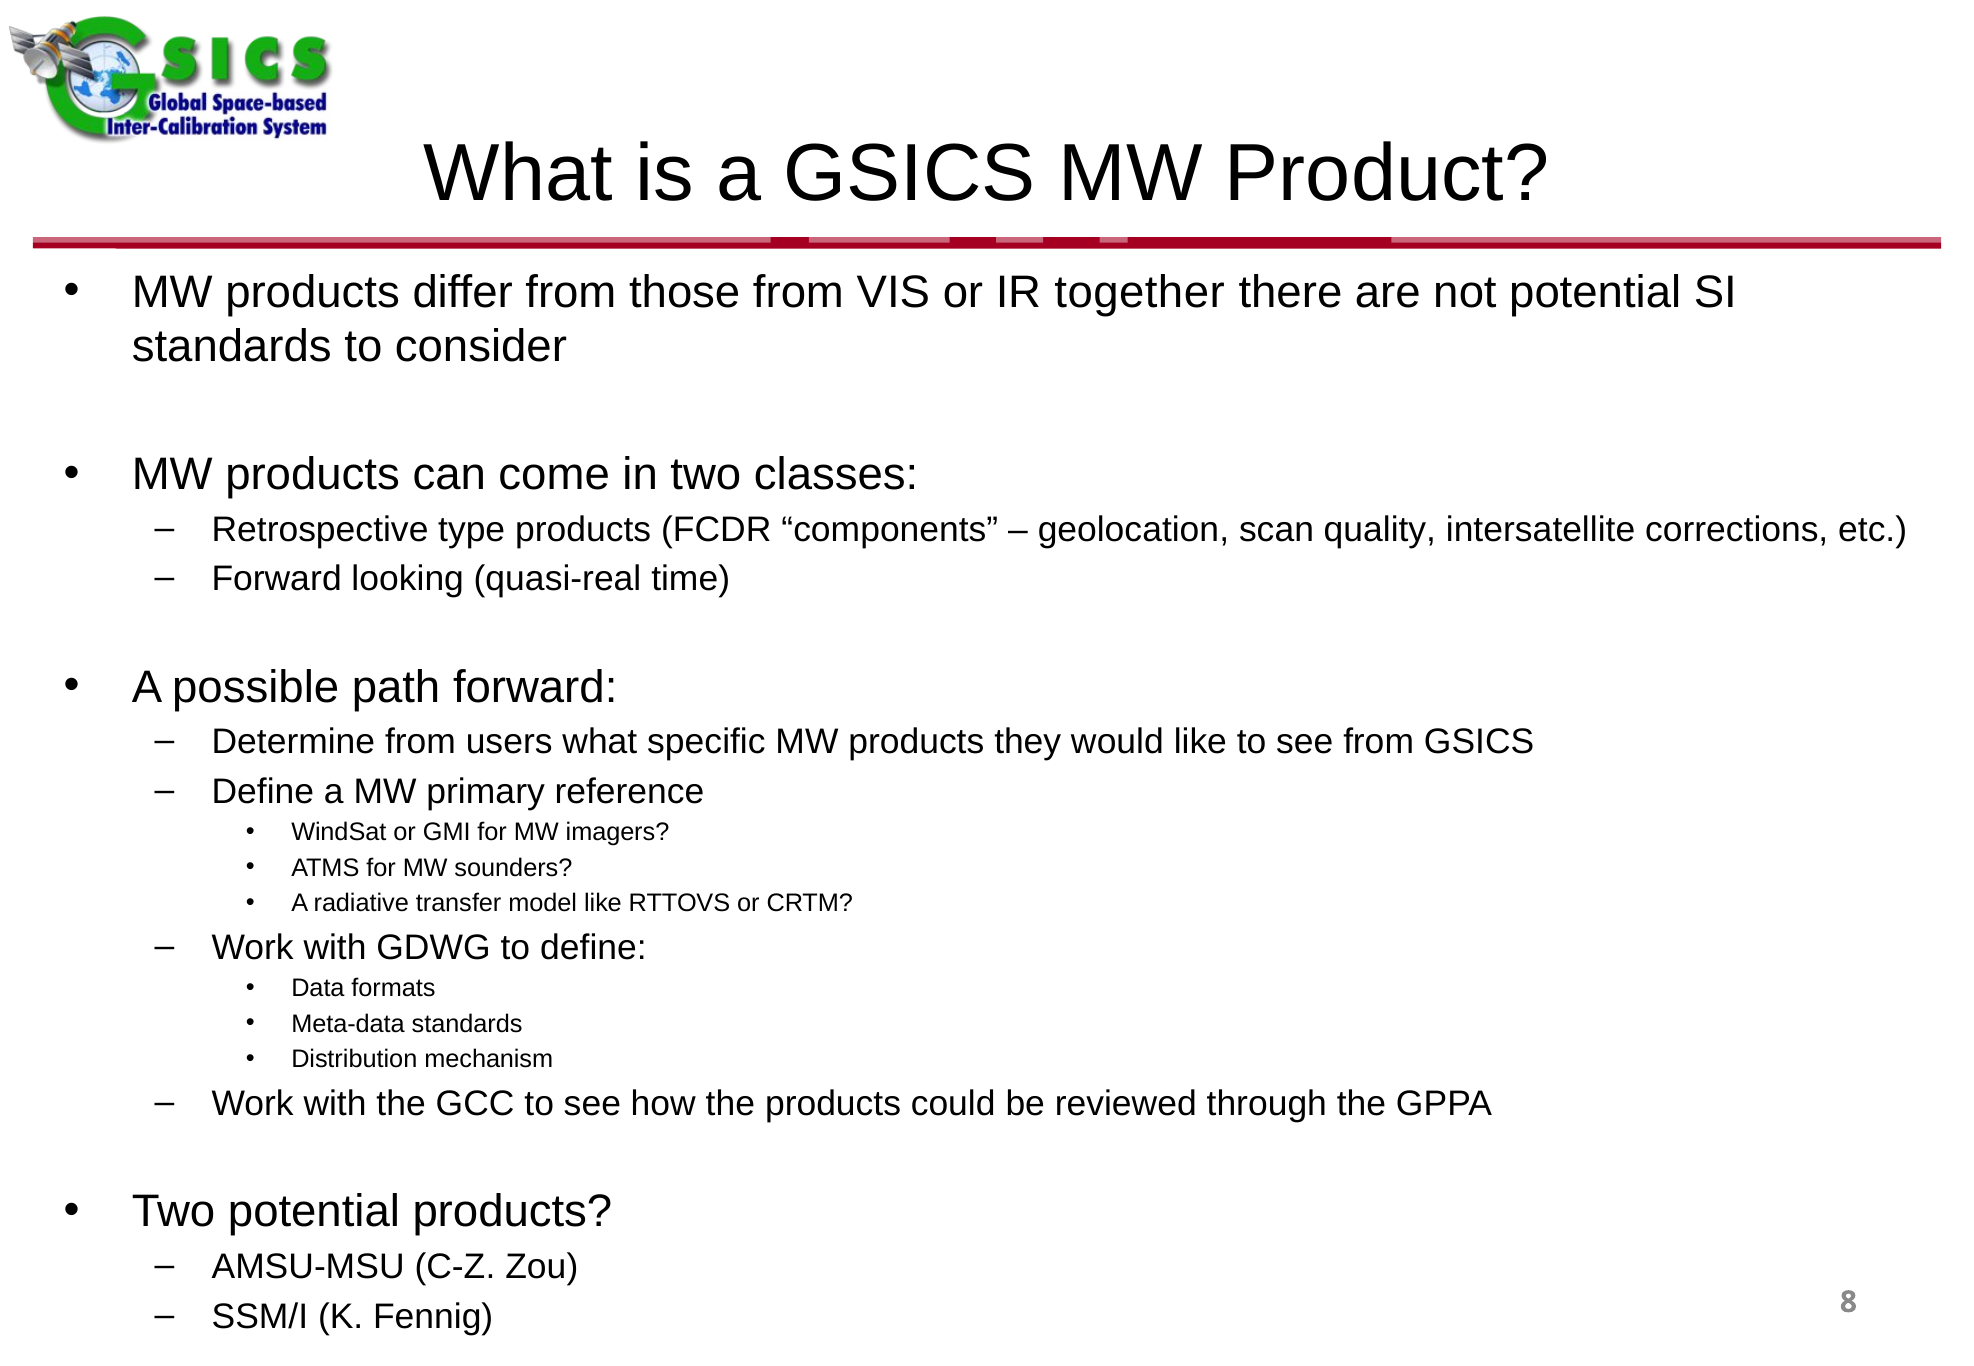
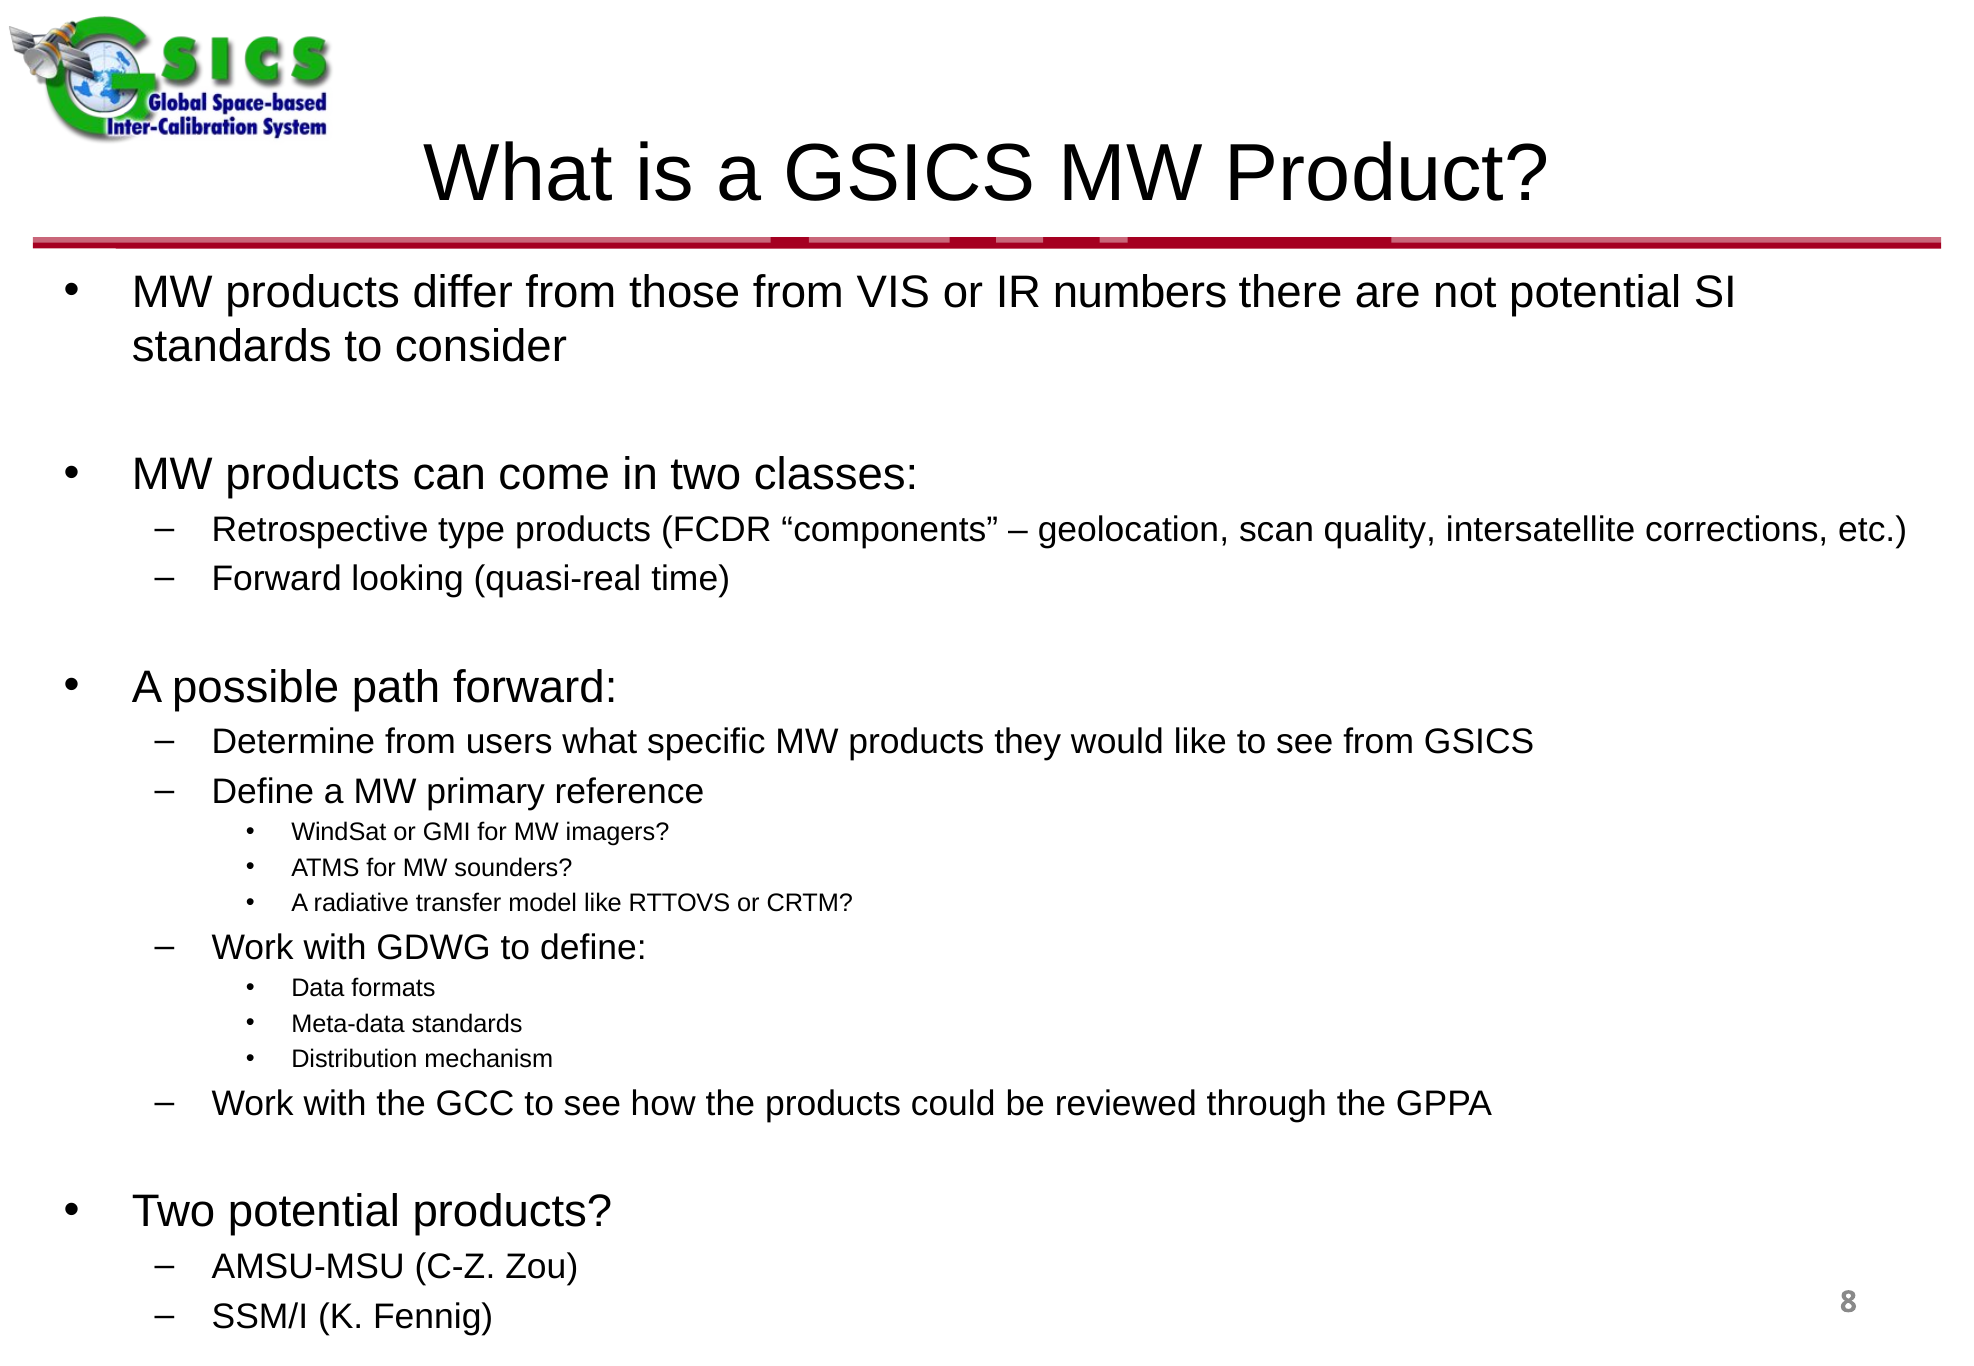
together: together -> numbers (1140, 292)
